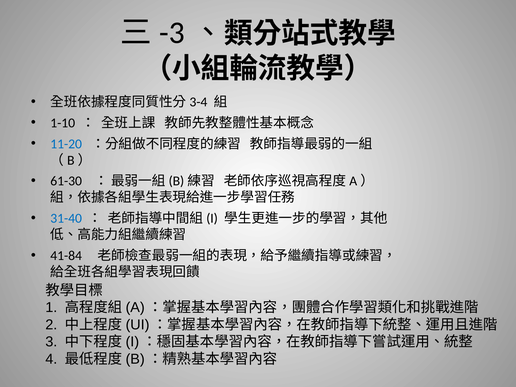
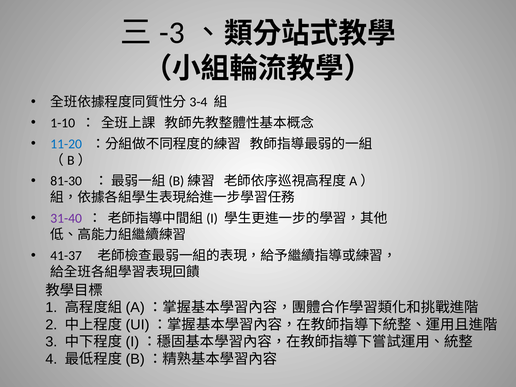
61-30: 61-30 -> 81-30 (66, 181)
31-40 colour: blue -> purple (66, 218)
41-84: 41-84 -> 41-37 (66, 256)
